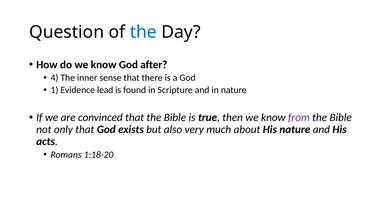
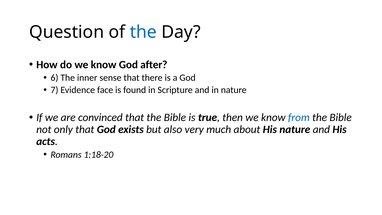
4: 4 -> 6 (54, 78)
1: 1 -> 7 (54, 90)
lead: lead -> face (105, 90)
from colour: purple -> blue (299, 117)
